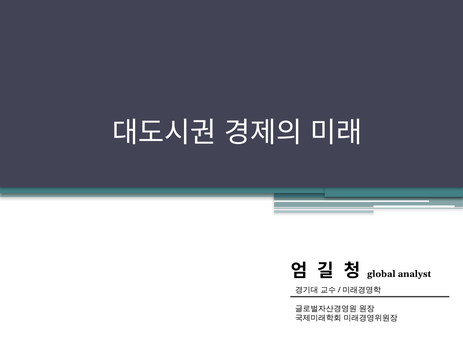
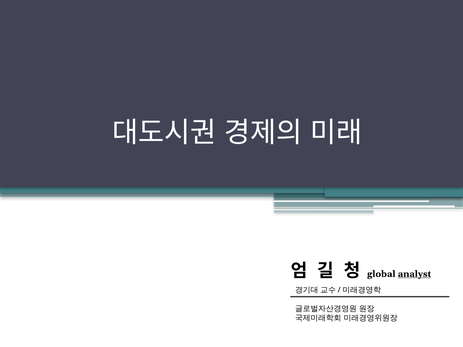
analyst underline: none -> present (414, 274)
